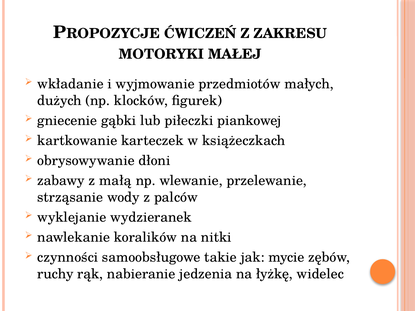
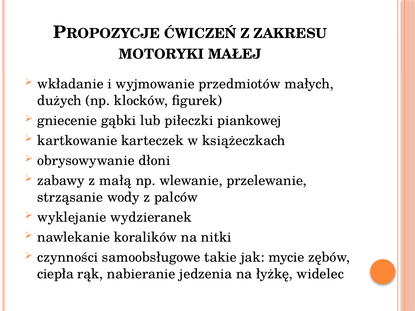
ruchy: ruchy -> ciepła (55, 274)
